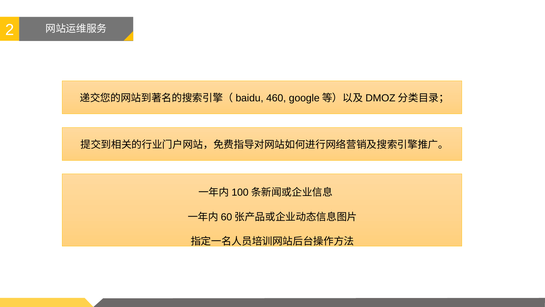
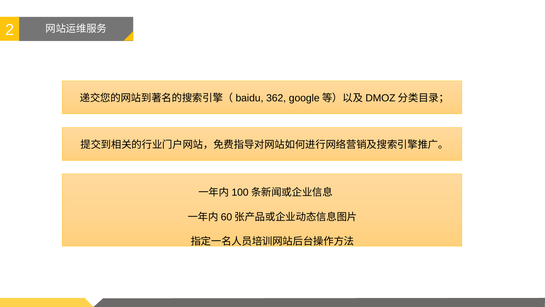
460: 460 -> 362 (276, 98)
